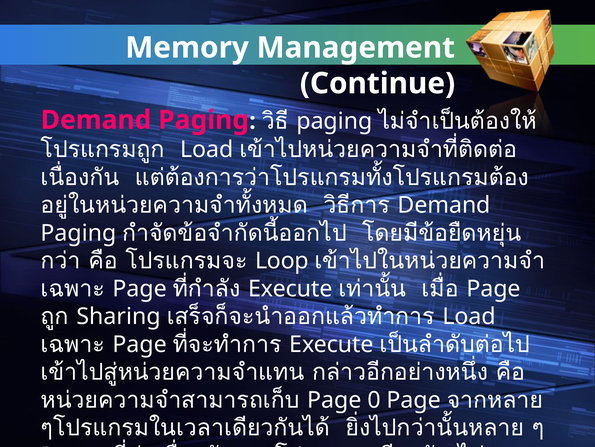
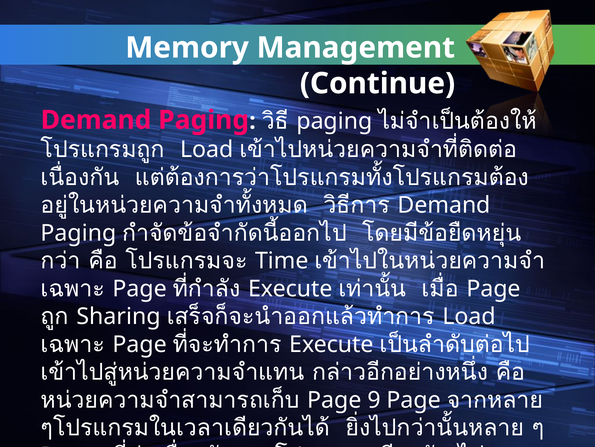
Loop: Loop -> Time (282, 261)
0: 0 -> 9 (374, 399)
